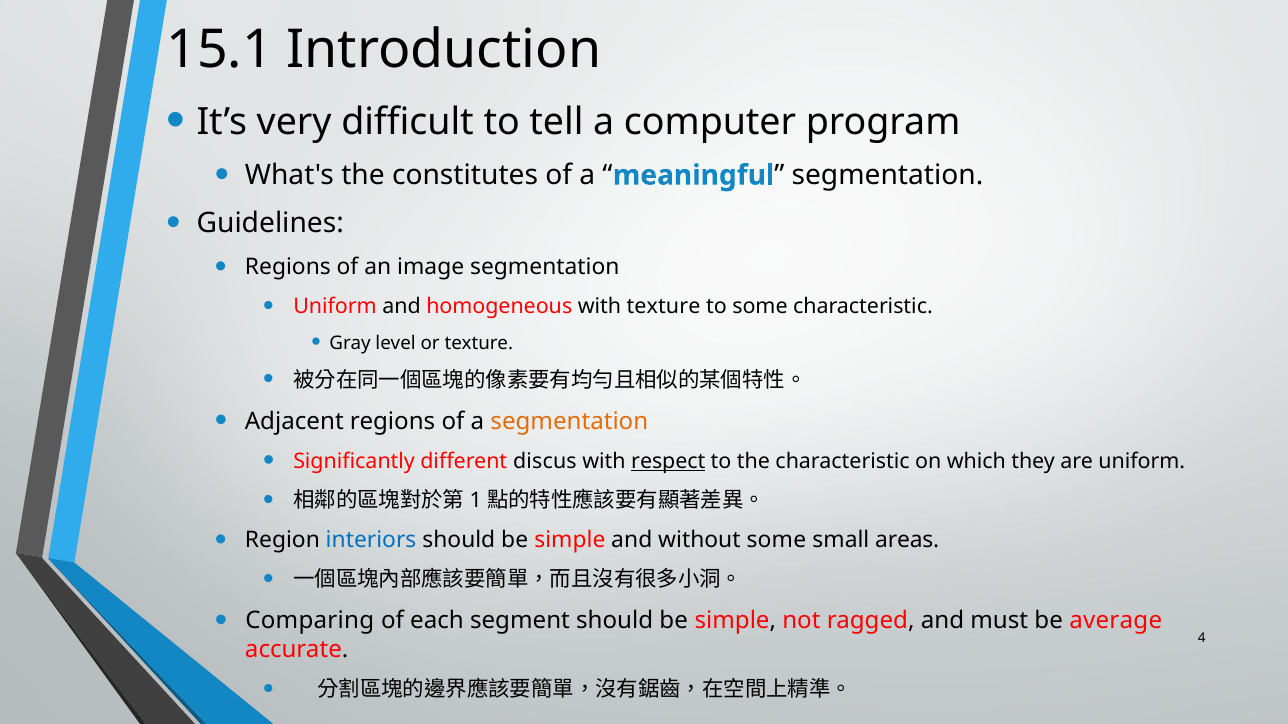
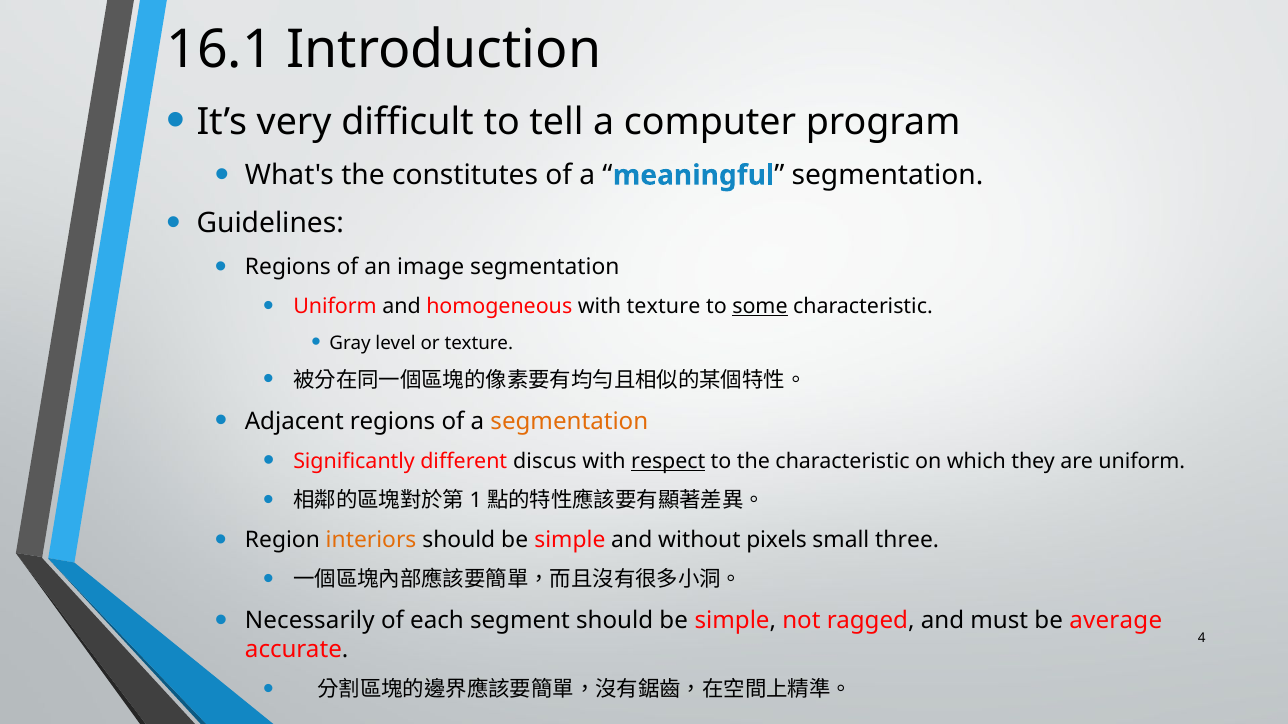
15.1: 15.1 -> 16.1 (220, 50)
some underline: none -> present (760, 307)
interiors colour: blue -> orange (371, 541)
without some: some -> pixels (777, 541)
areas: areas -> three (907, 541)
Comparing: Comparing -> Necessarily (310, 621)
